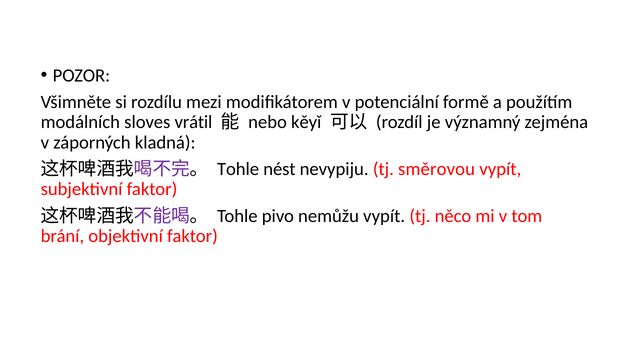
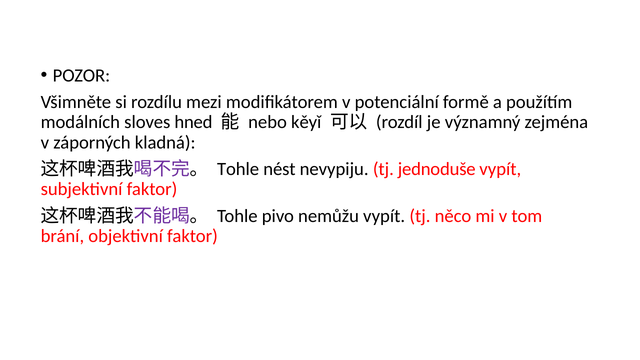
vrátil: vrátil -> hned (193, 122)
směrovou: směrovou -> jednoduše (437, 169)
